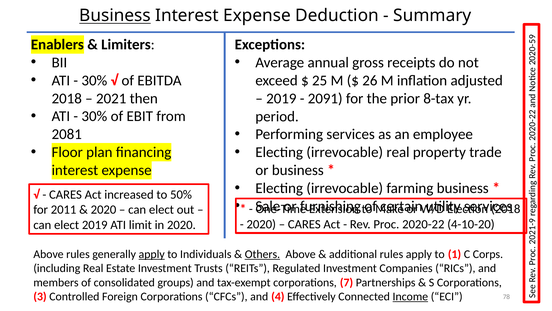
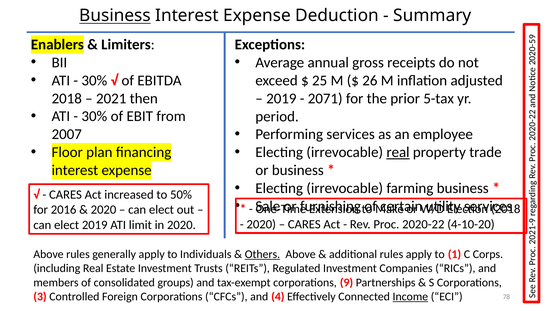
2091: 2091 -> 2071 (325, 98)
8-tax: 8-tax -> 5-tax (439, 98)
2081: 2081 -> 2007 (67, 134)
real underline: none -> present (398, 152)
2011: 2011 -> 2016 (64, 209)
apply underline: present -> none (152, 254)
corporations 7: 7 -> 9 (346, 282)
